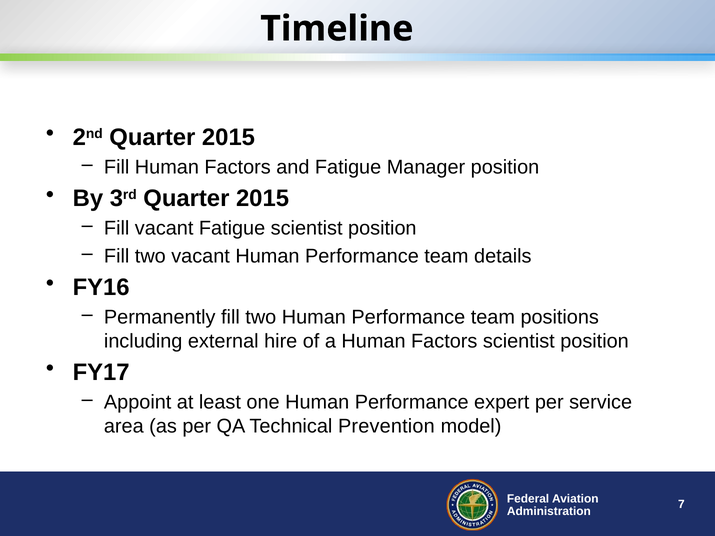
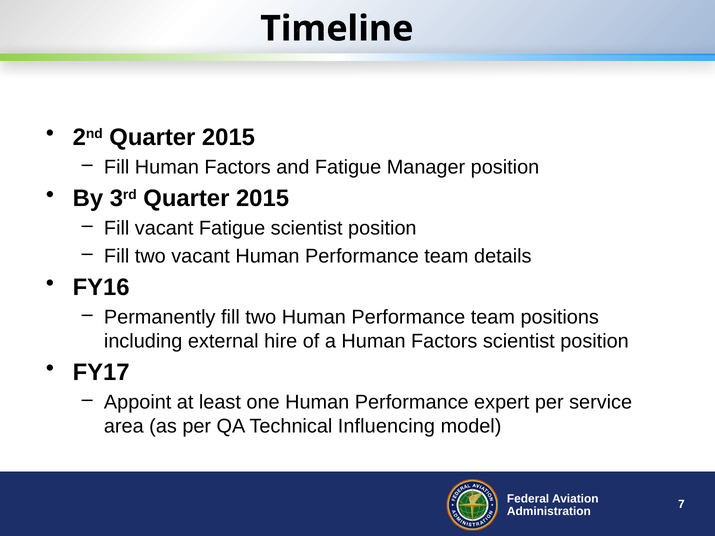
Prevention: Prevention -> Influencing (386, 426)
